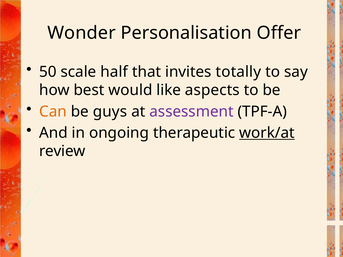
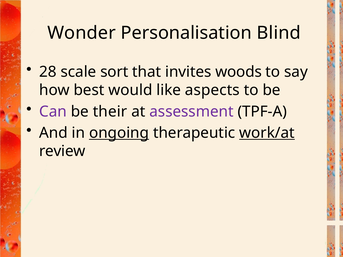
Offer: Offer -> Blind (279, 33)
50: 50 -> 28 (48, 72)
half: half -> sort (114, 72)
totally: totally -> woods (239, 72)
Can colour: orange -> purple (53, 112)
guys: guys -> their (110, 112)
ongoing underline: none -> present (119, 133)
